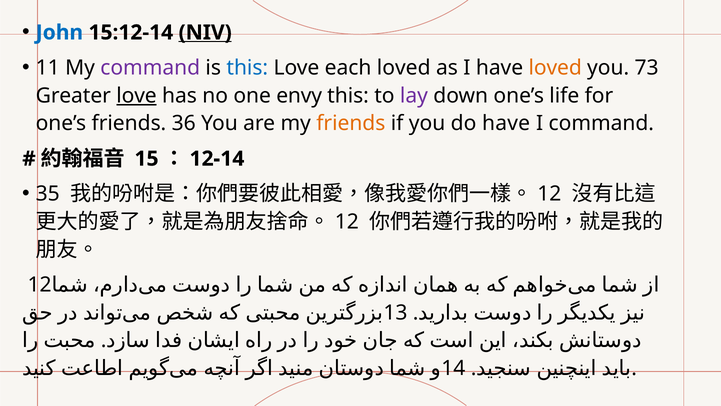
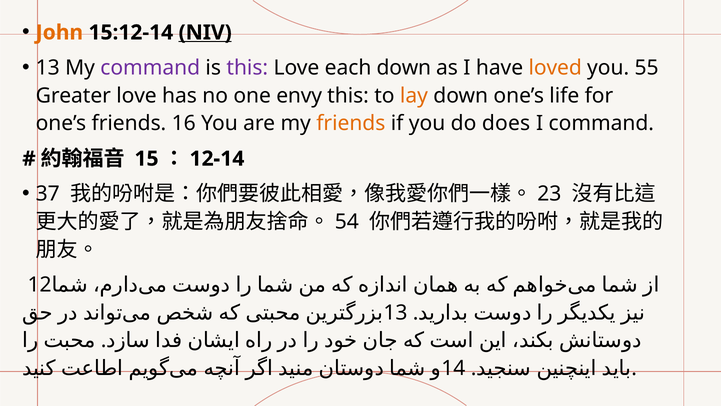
John colour: blue -> orange (59, 32)
11: 11 -> 13 (48, 68)
this colour: blue -> purple (247, 68)
each loved: loved -> down (404, 68)
73: 73 -> 55 (647, 68)
love underline: present -> none (137, 96)
lay colour: purple -> orange (414, 96)
36: 36 -> 16 (184, 123)
do have: have -> does (506, 123)
35: 35 -> 37 (48, 194)
12: 12 -> 23 (549, 194)
12: 12 -> 54 (347, 222)
